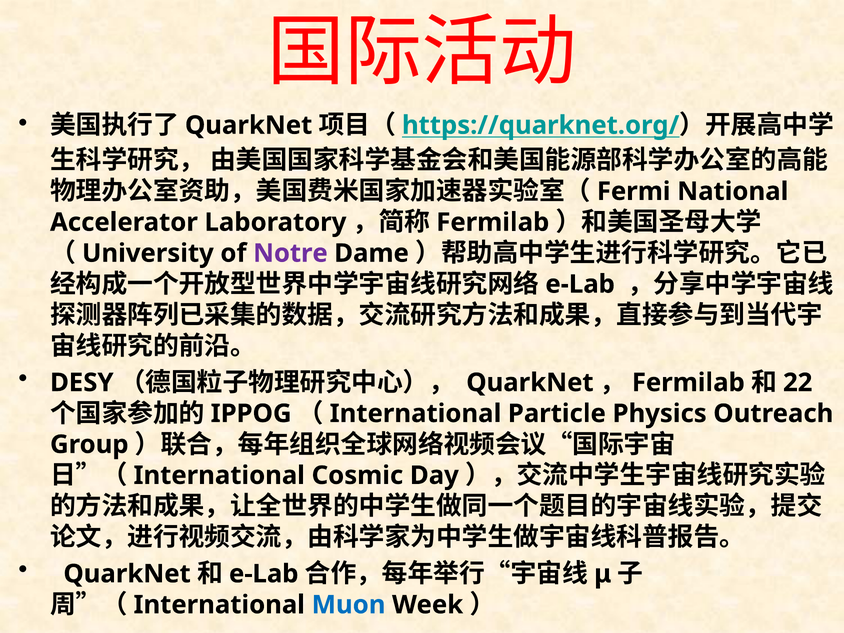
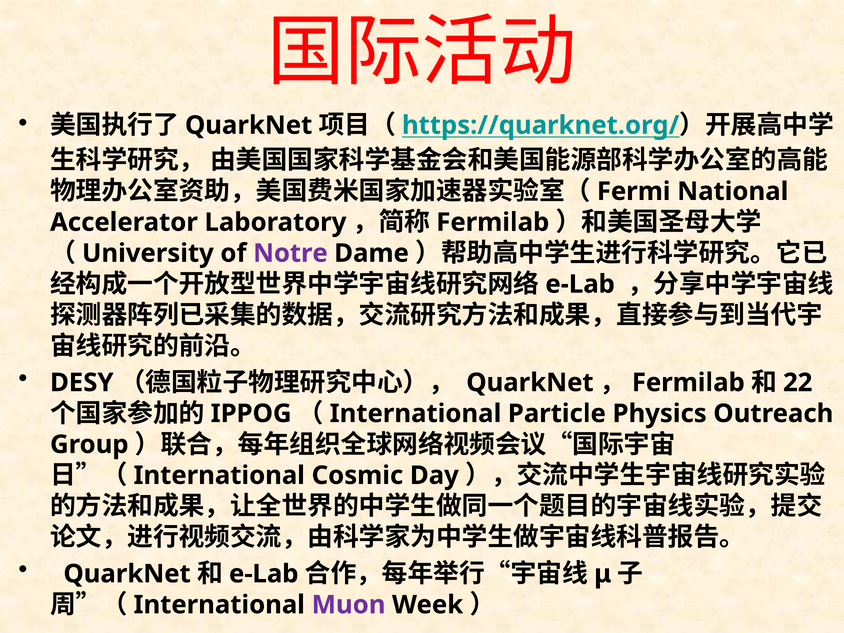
Muon colour: blue -> purple (349, 605)
